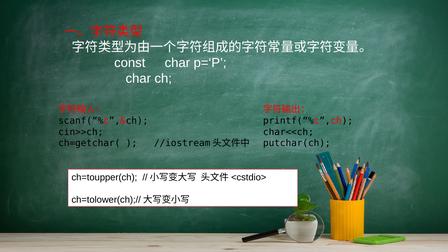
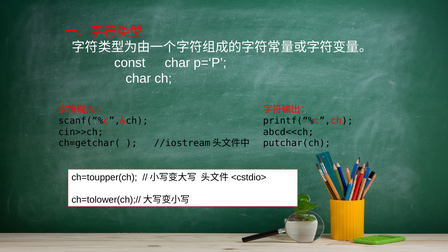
char<<ch: char<<ch -> abcd<<ch (288, 132)
